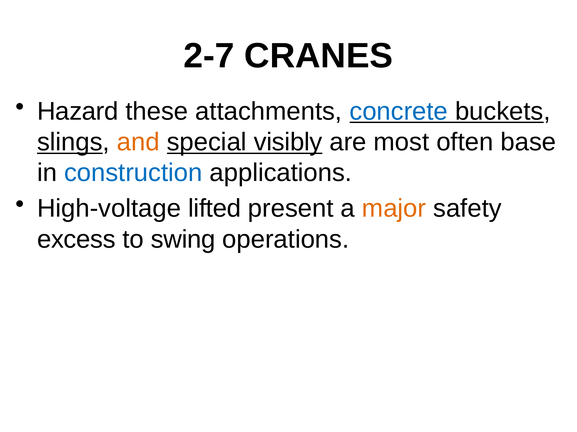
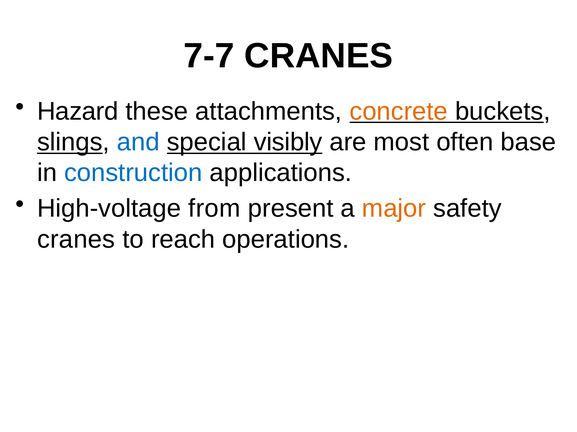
2-7: 2-7 -> 7-7 (209, 56)
concrete colour: blue -> orange (399, 111)
and colour: orange -> blue (138, 142)
lifted: lifted -> from (214, 209)
excess: excess -> cranes (76, 240)
swing: swing -> reach (183, 240)
